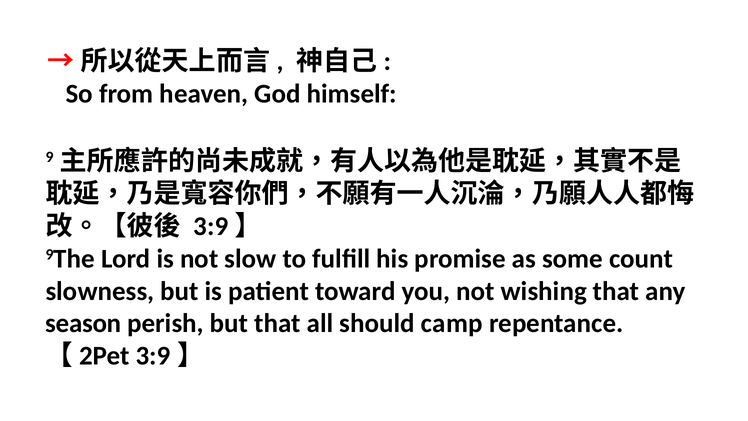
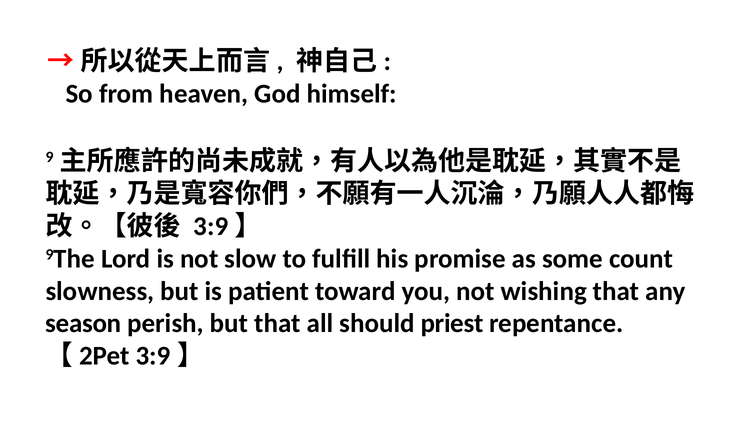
camp: camp -> priest (452, 323)
